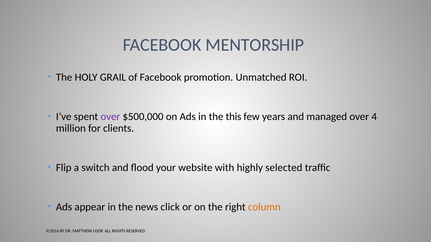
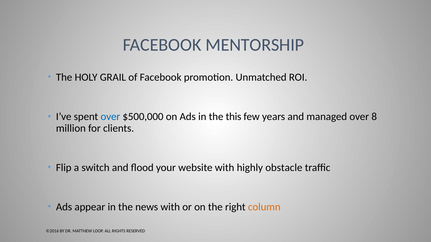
over colour: purple -> blue (110, 117)
4: 4 -> 8 (374, 117)
selected: selected -> obstacle (284, 168)
news click: click -> with (170, 207)
